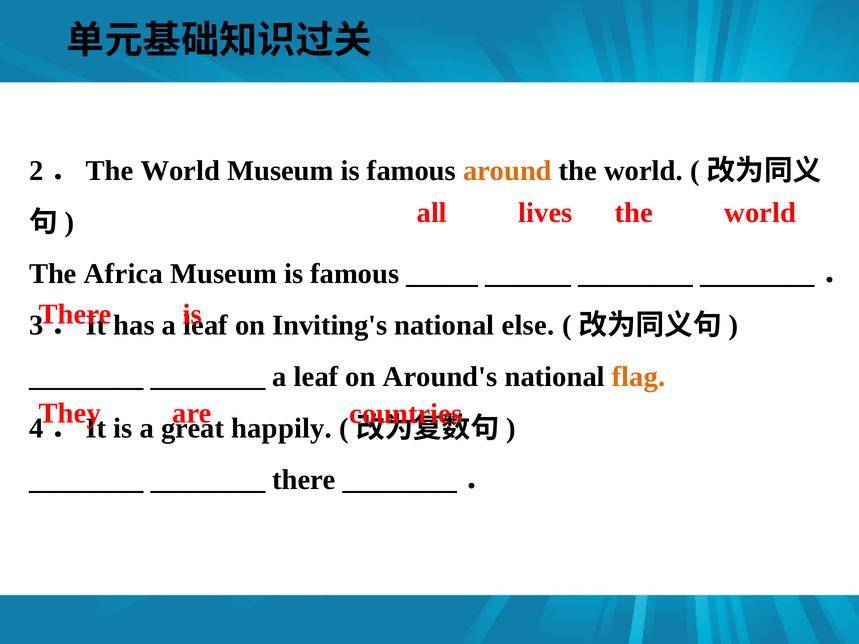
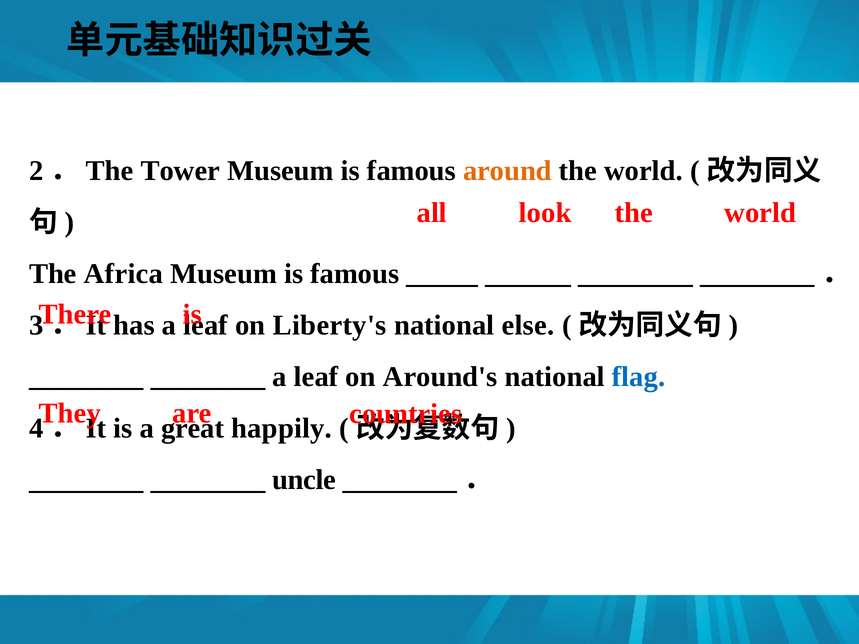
2．The World: World -> Tower (180, 171)
lives: lives -> look (545, 213)
Inviting's: Inviting's -> Liberty's (330, 326)
flag colour: orange -> blue (639, 377)
there: there -> uncle (304, 480)
